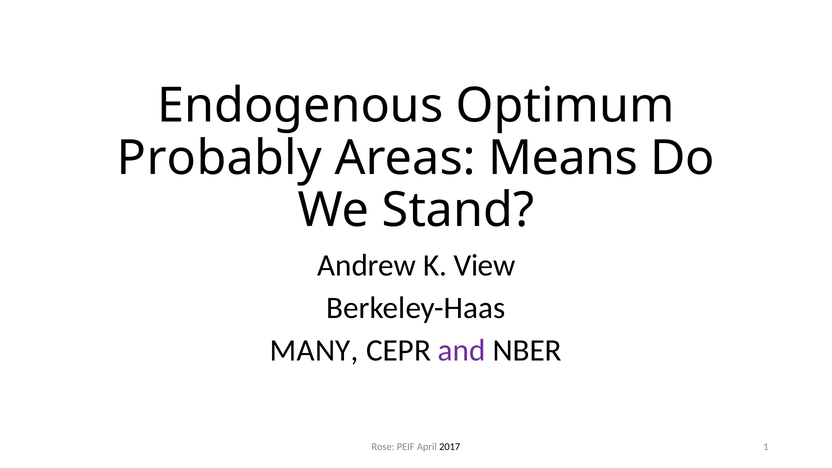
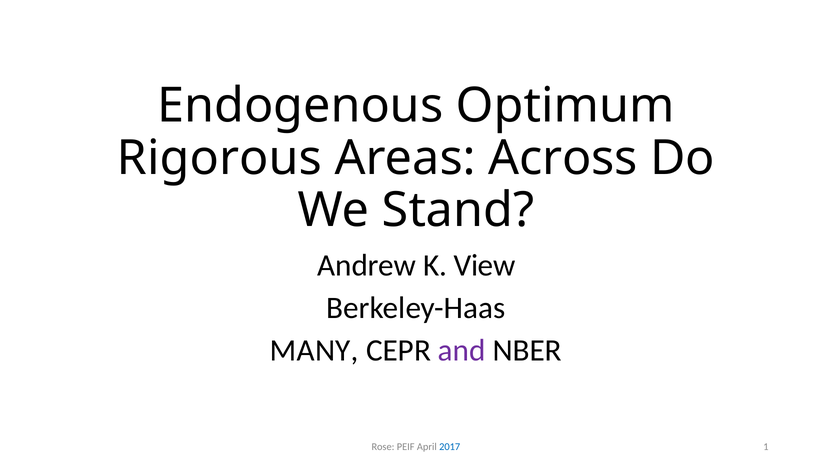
Probably: Probably -> Rigorous (220, 158)
Means: Means -> Across (563, 158)
2017 colour: black -> blue (450, 447)
